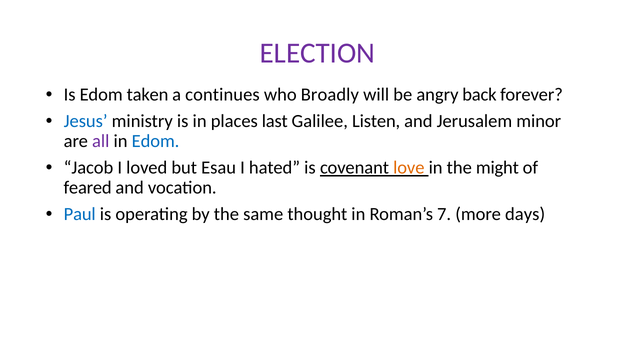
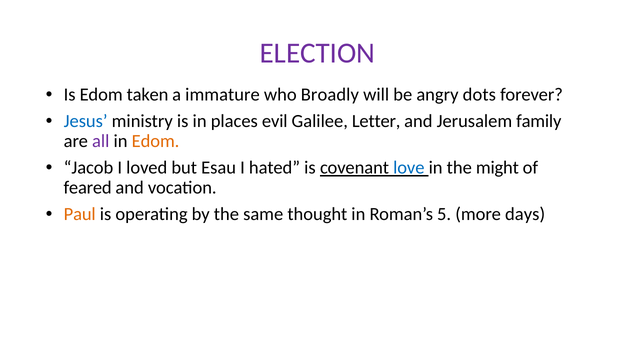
continues: continues -> immature (223, 95)
back: back -> dots (479, 95)
last: last -> evil (275, 121)
Listen: Listen -> Letter (376, 121)
minor: minor -> family (539, 121)
Edom colour: blue -> orange (156, 141)
love colour: orange -> blue (409, 168)
Paul colour: blue -> orange (80, 214)
7: 7 -> 5 (444, 214)
